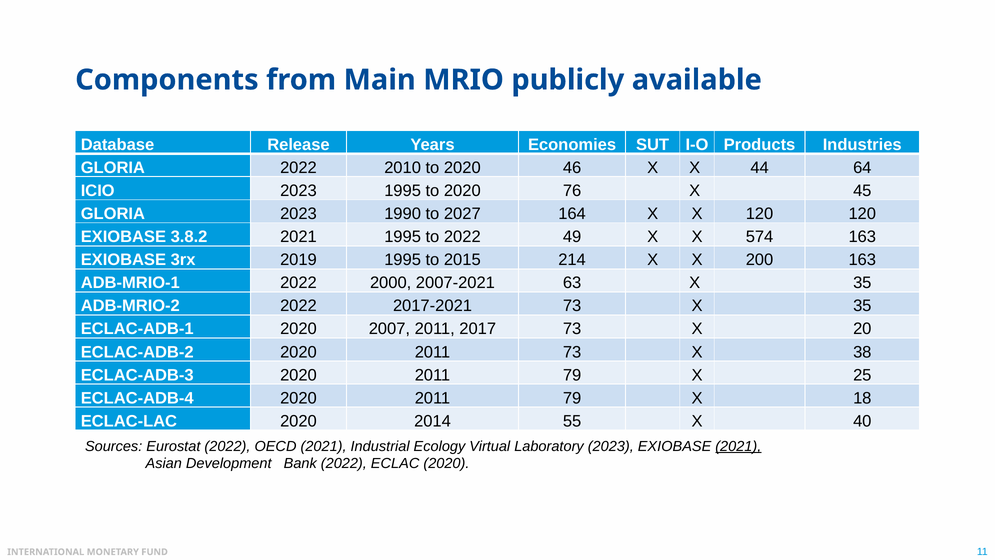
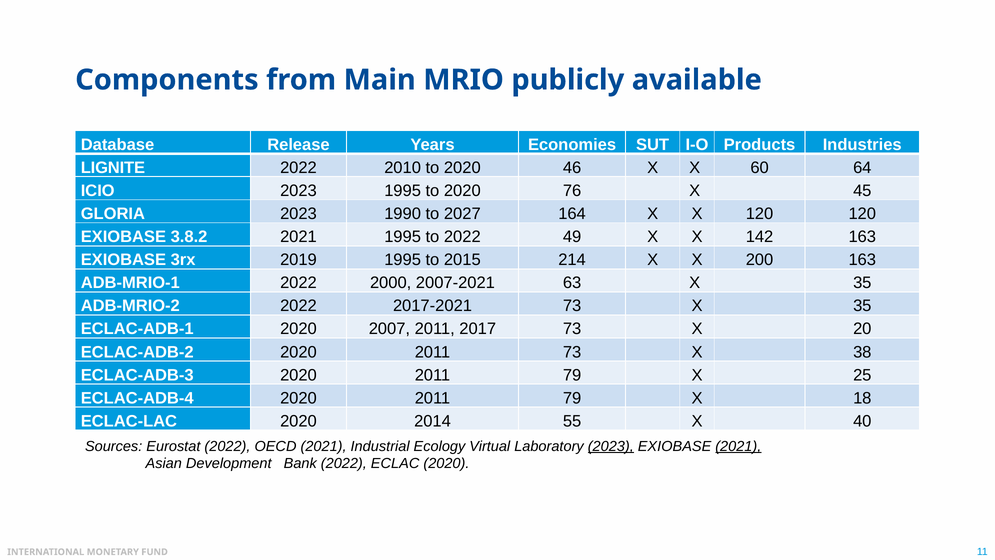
GLORIA: GLORIA -> LIGNITE (113, 168)
44: 44 -> 60 (760, 168)
574: 574 -> 142 (760, 237)
2023 underline: none -> present (611, 446)
